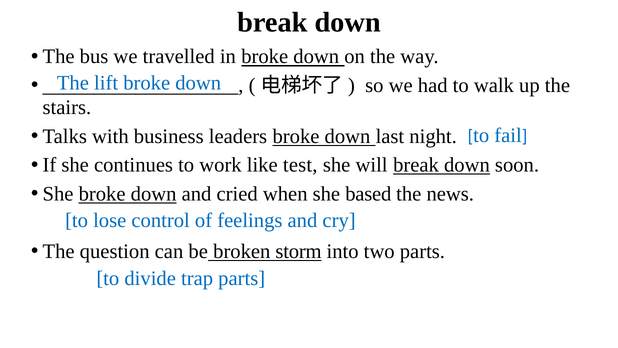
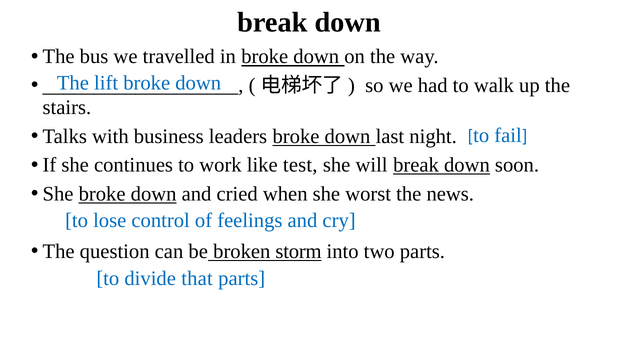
based: based -> worst (368, 194)
trap: trap -> that (197, 278)
